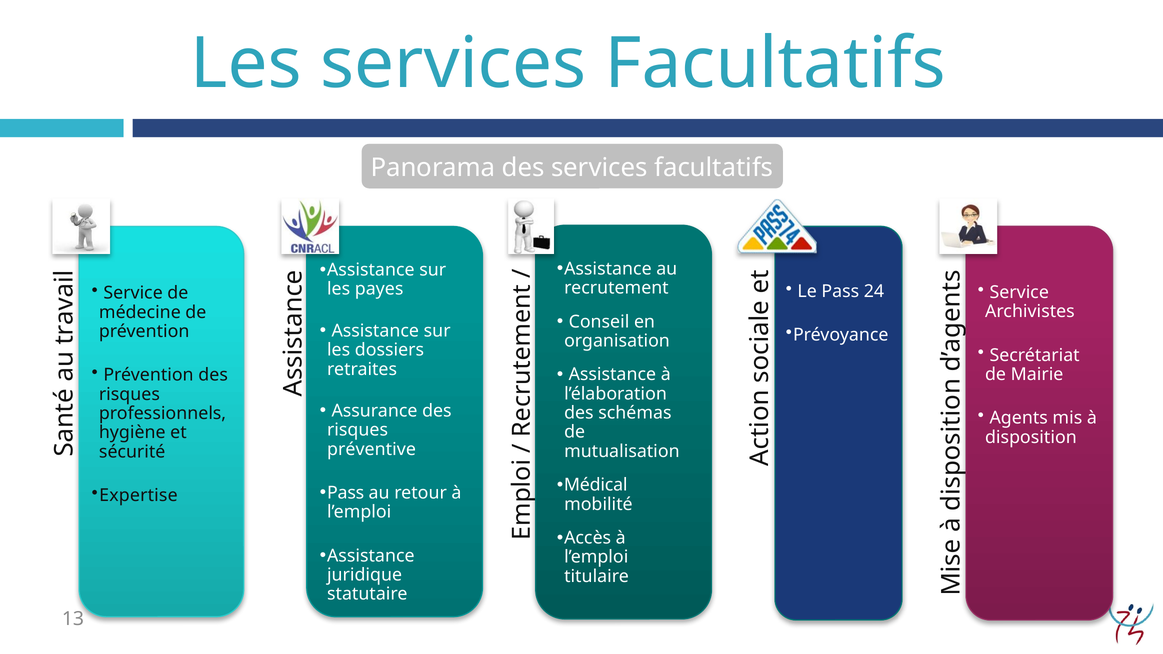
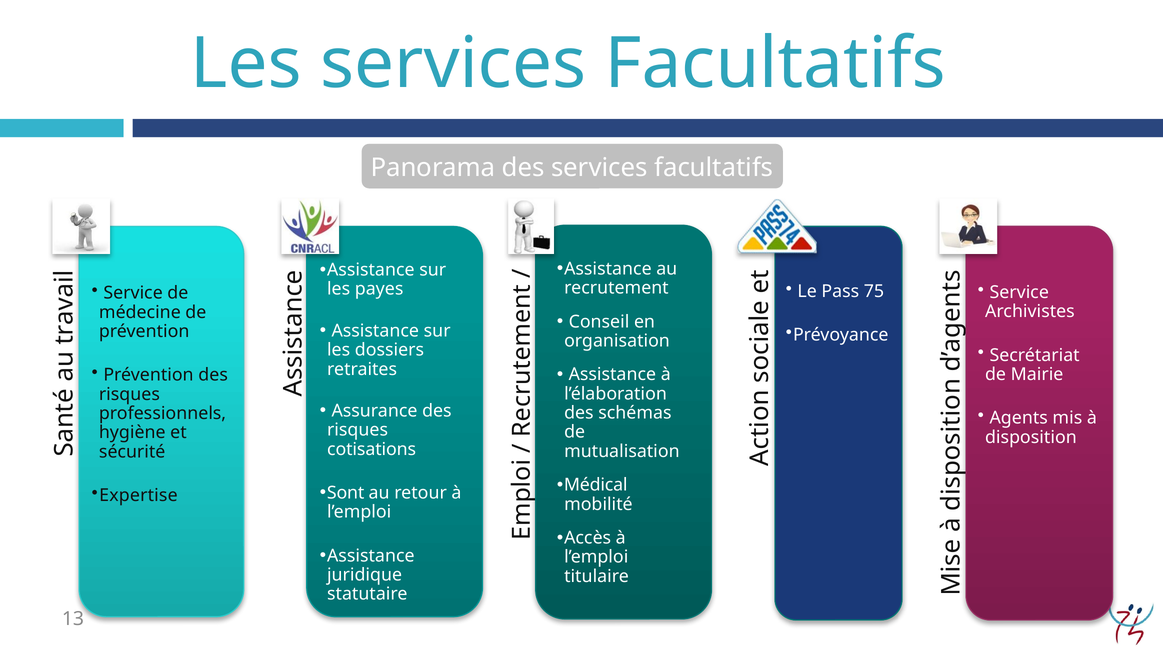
24: 24 -> 75 (874, 291)
préventive: préventive -> cotisations (372, 449)
Pass: Pass -> Sont (346, 493)
